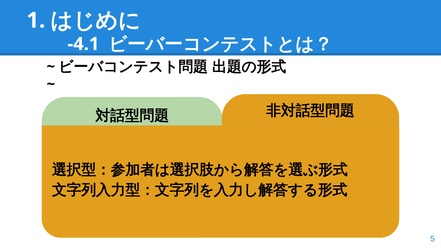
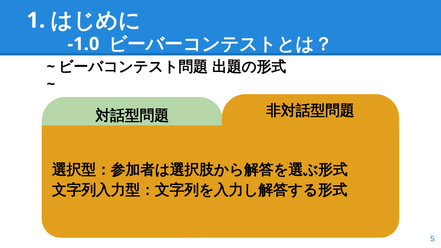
-4.1: -4.1 -> -1.0 (83, 44)
